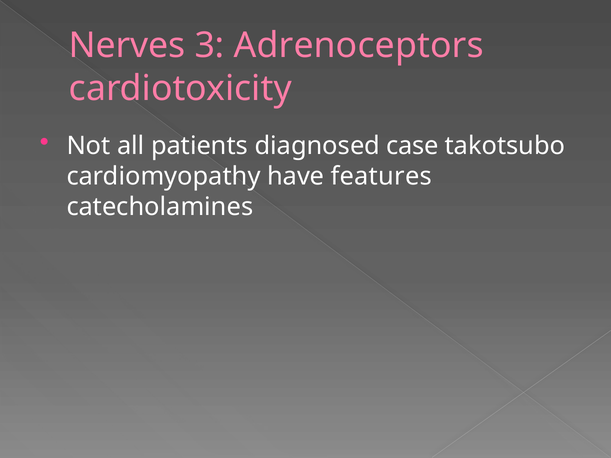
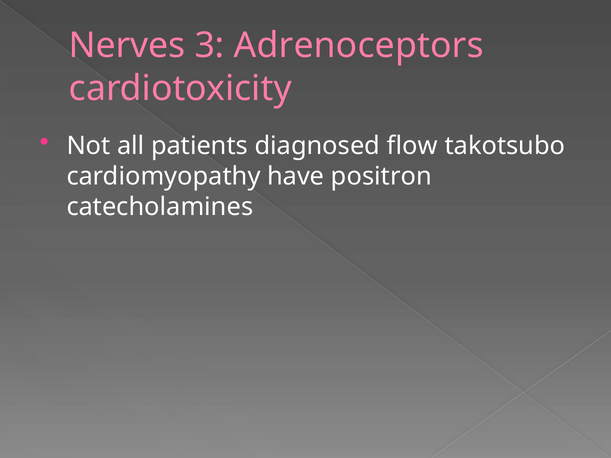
case: case -> flow (412, 146)
features: features -> positron (381, 176)
